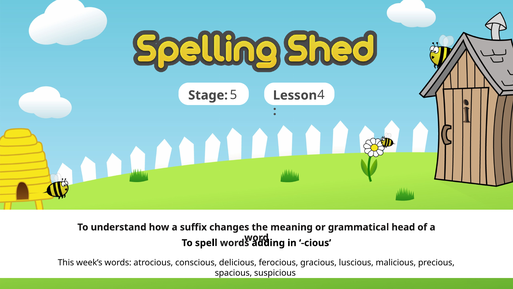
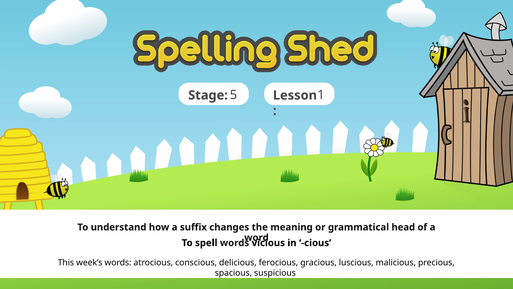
4: 4 -> 1 (321, 95)
adding: adding -> vicious (268, 243)
